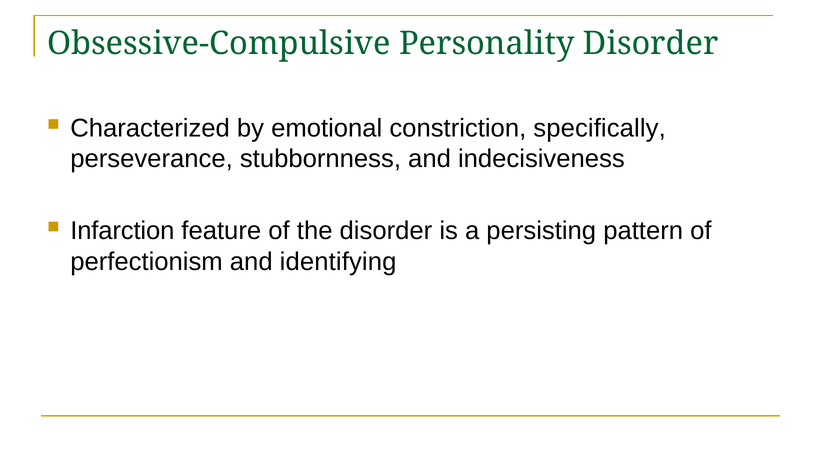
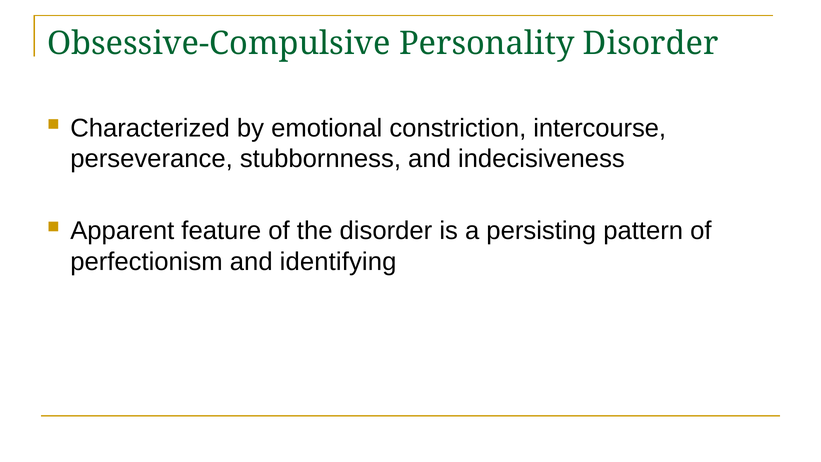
specifically: specifically -> intercourse (600, 128)
Infarction: Infarction -> Apparent (122, 231)
